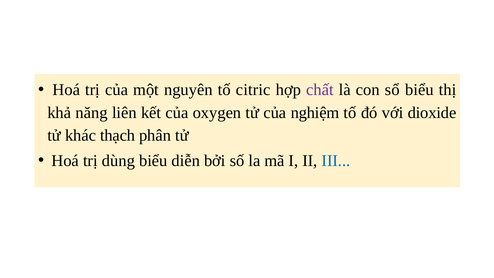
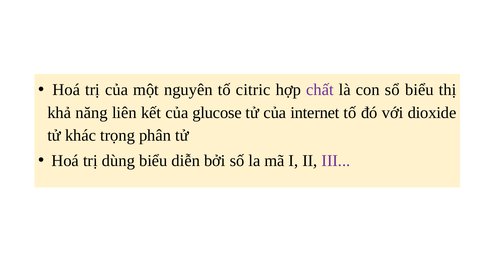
oxygen: oxygen -> glucose (217, 113)
nghiệm: nghiệm -> internet (315, 113)
thạch: thạch -> trọng (118, 135)
III colour: blue -> purple (336, 161)
